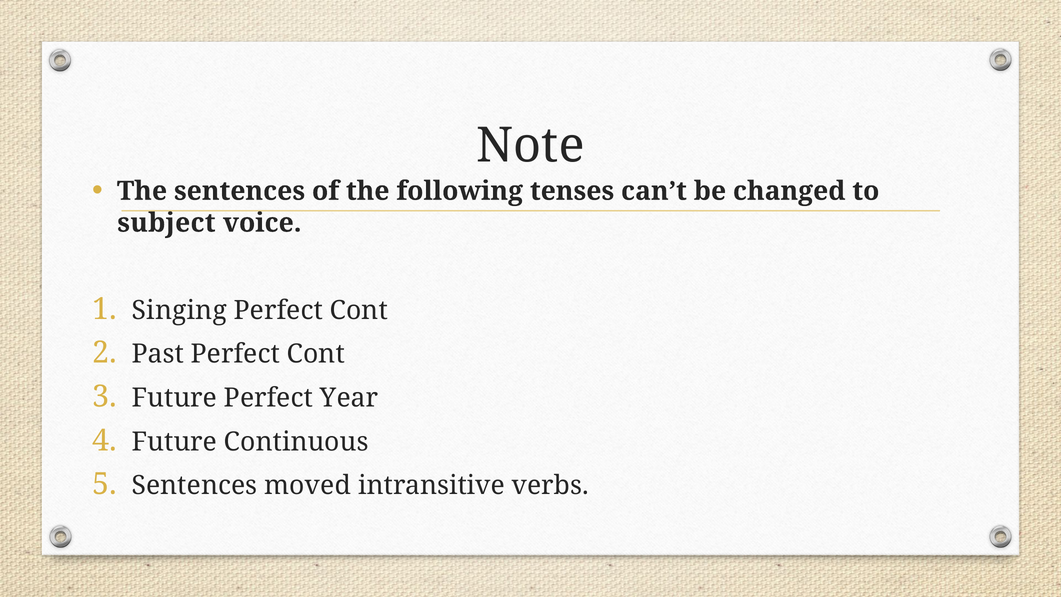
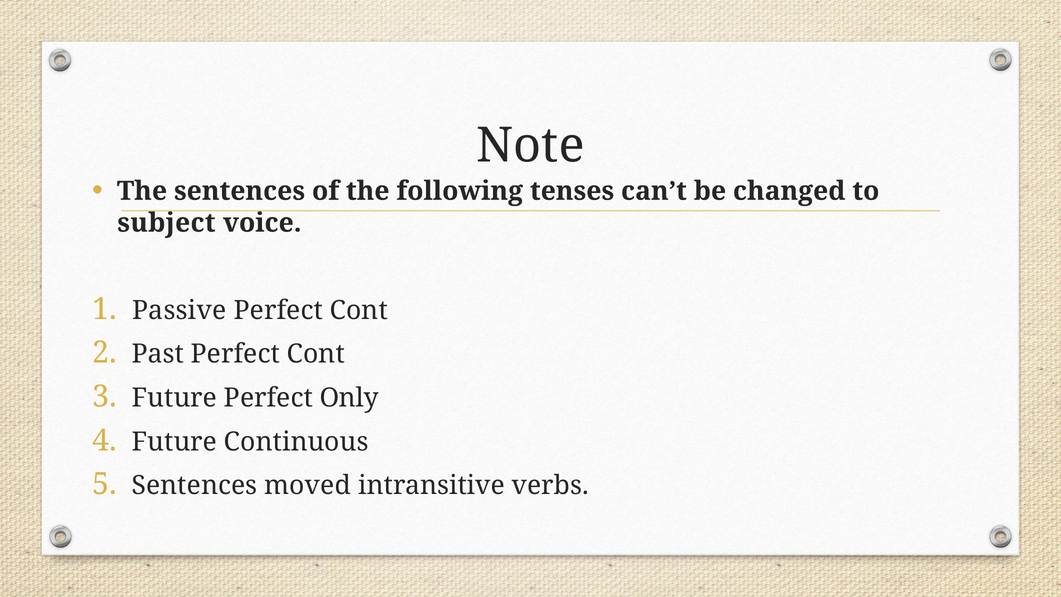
Singing: Singing -> Passive (179, 310)
Year: Year -> Only (349, 398)
